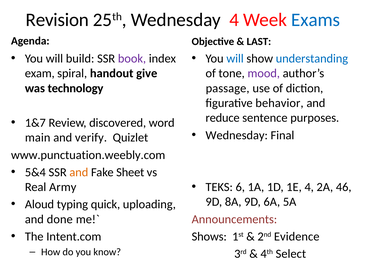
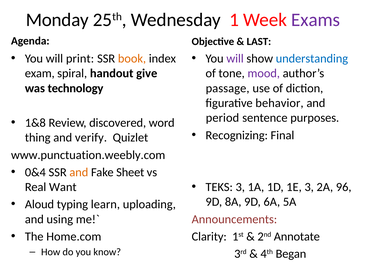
Revision: Revision -> Monday (57, 20)
Wednesday 4: 4 -> 1 (234, 20)
Exams colour: blue -> purple (316, 20)
build: build -> print (80, 58)
book colour: purple -> orange (132, 58)
will colour: blue -> purple (235, 58)
reduce: reduce -> period (222, 118)
1&7: 1&7 -> 1&8 (35, 123)
Wednesday: Wednesday -> Recognizing (237, 135)
main: main -> thing (38, 137)
5&4: 5&4 -> 0&4 (35, 172)
TEKS 6: 6 -> 3 (240, 187)
1E 4: 4 -> 3 (309, 187)
46: 46 -> 96 (344, 187)
Army: Army -> Want (63, 187)
quick: quick -> learn (105, 204)
done: done -> using (60, 219)
Intent.com: Intent.com -> Home.com (74, 236)
Shows: Shows -> Clarity (209, 236)
Evidence: Evidence -> Annotate (297, 236)
Select: Select -> Began (291, 253)
